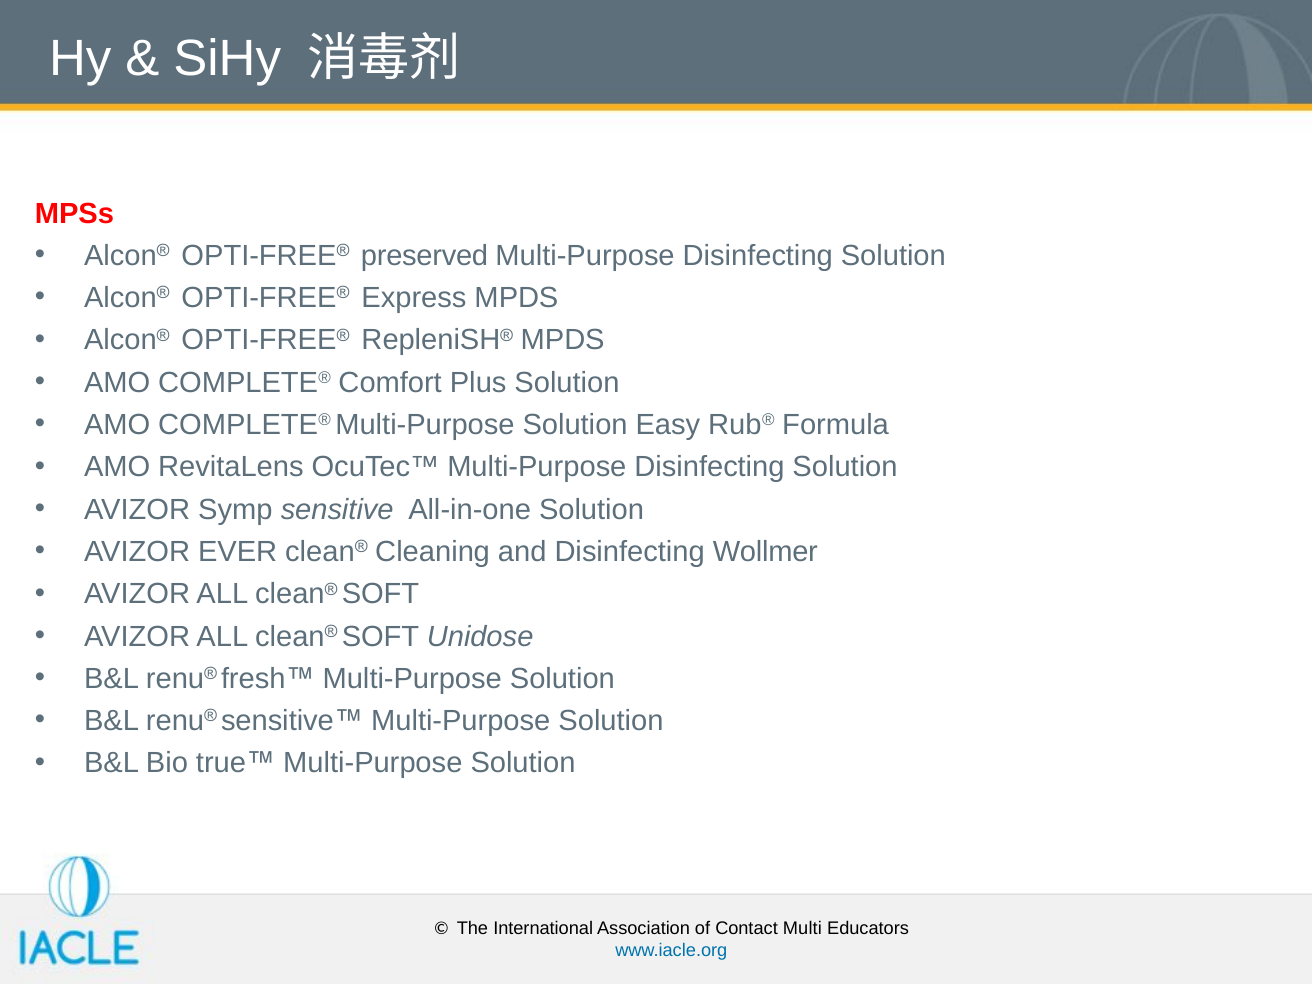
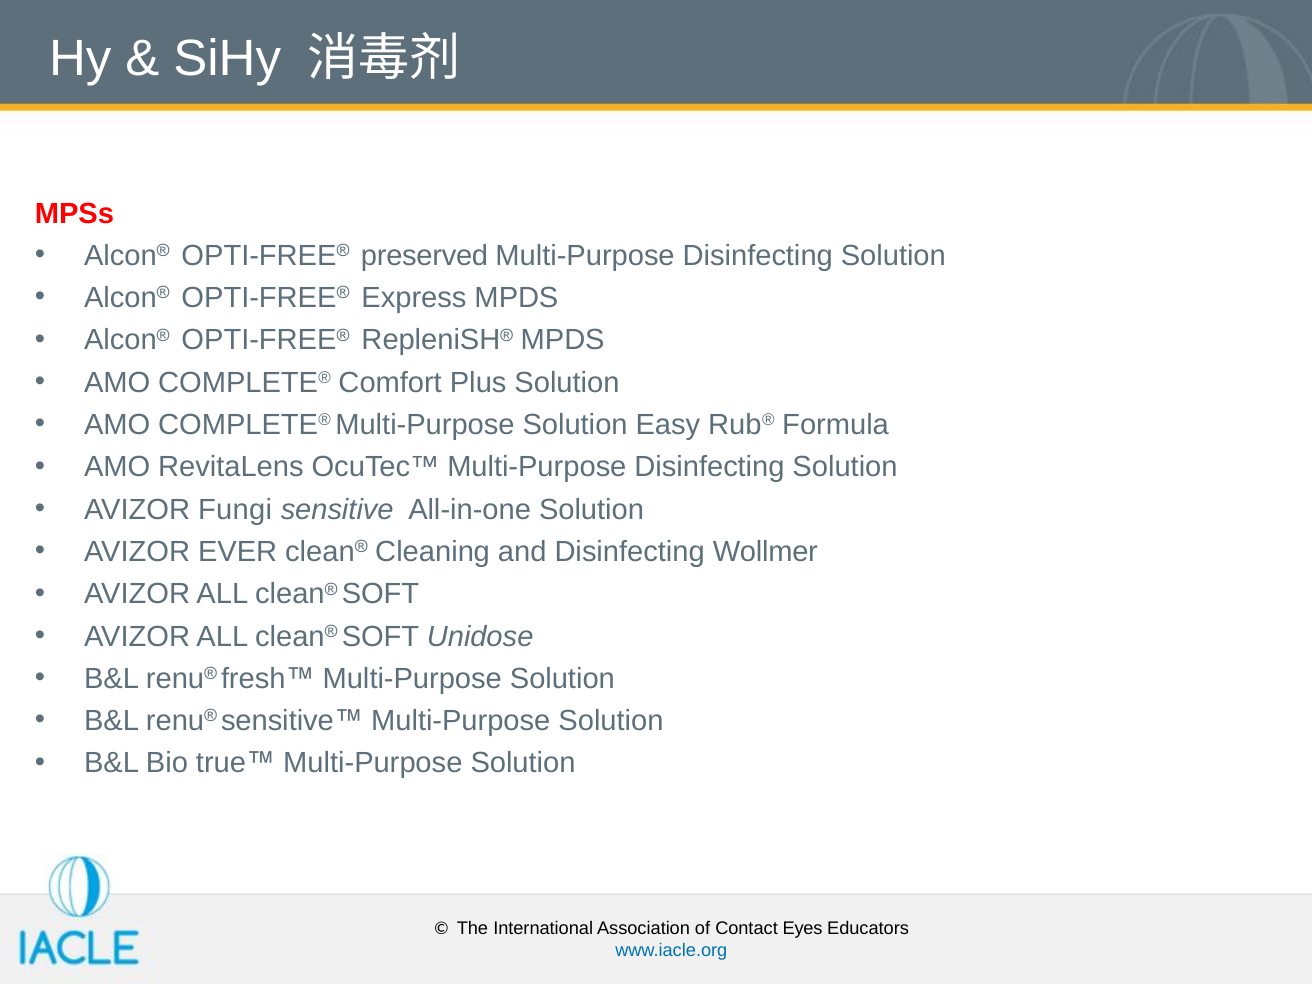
Symp: Symp -> Fungi (235, 510)
Multi: Multi -> Eyes (803, 928)
